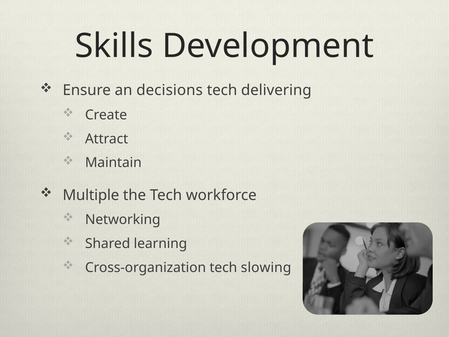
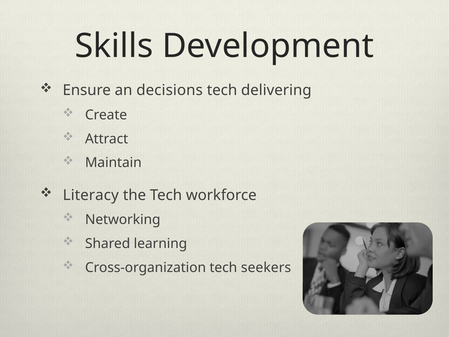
Multiple: Multiple -> Literacy (91, 195)
slowing: slowing -> seekers (266, 267)
